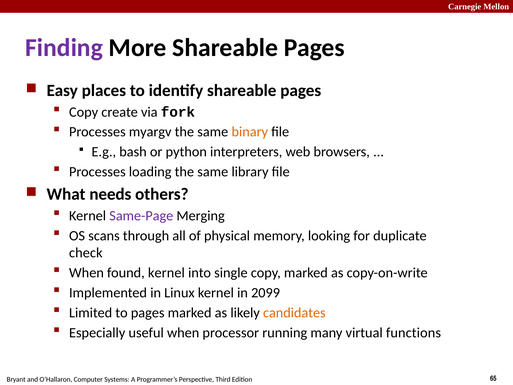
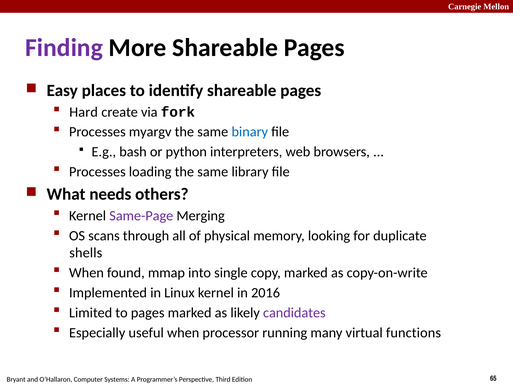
Copy: Copy -> Hard (84, 112)
binary colour: orange -> blue (250, 132)
check: check -> shells (86, 253)
found kernel: kernel -> mmap (166, 273)
2099: 2099 -> 2016 (266, 293)
candidates colour: orange -> purple (294, 313)
